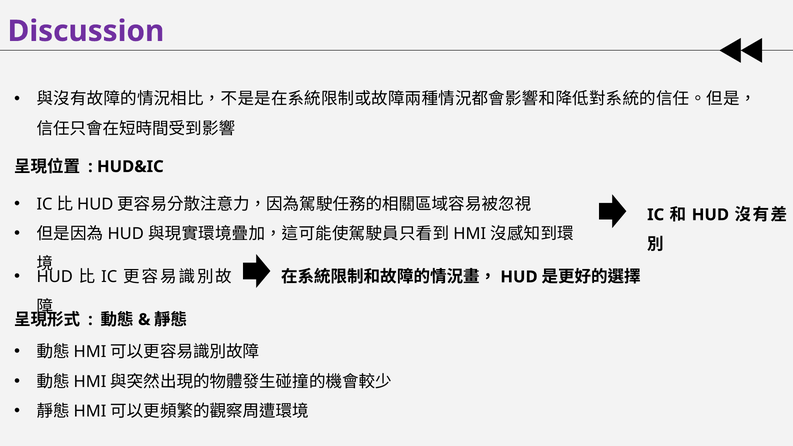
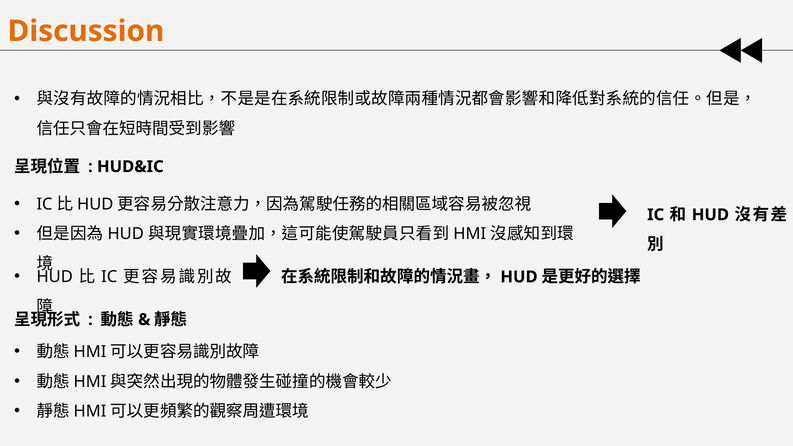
Discussion colour: purple -> orange (86, 31)
